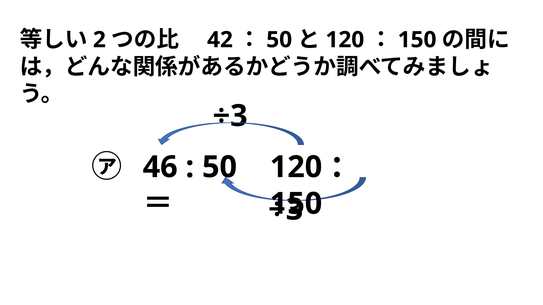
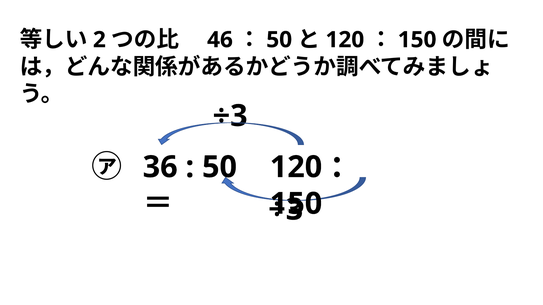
42: 42 -> 46 (220, 40)
46: 46 -> 36 (160, 167)
